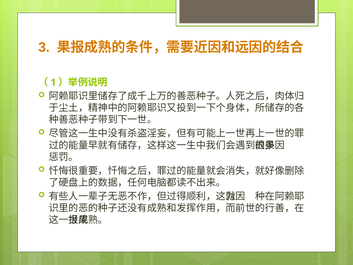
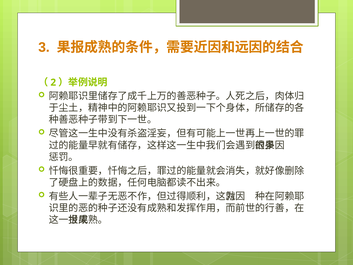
1: 1 -> 2 (53, 82)
